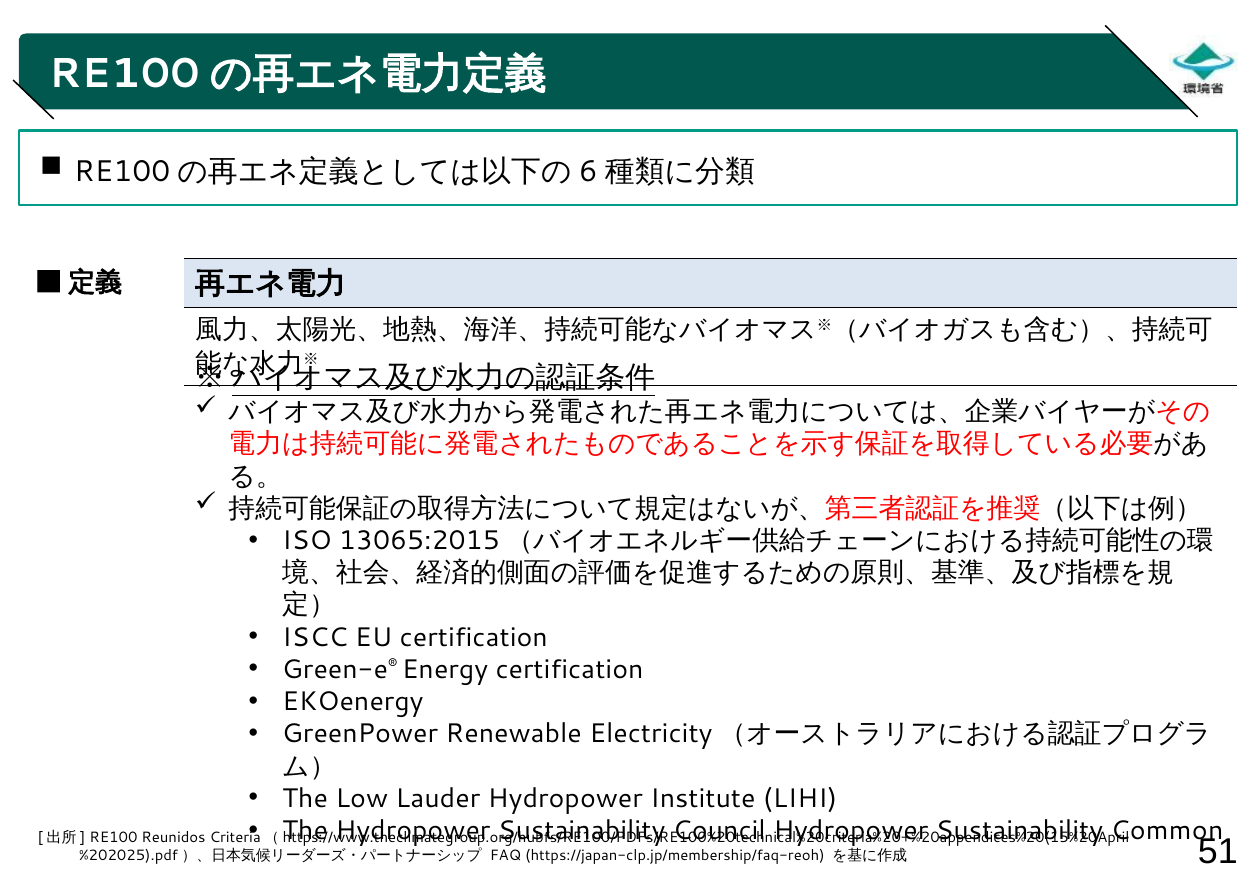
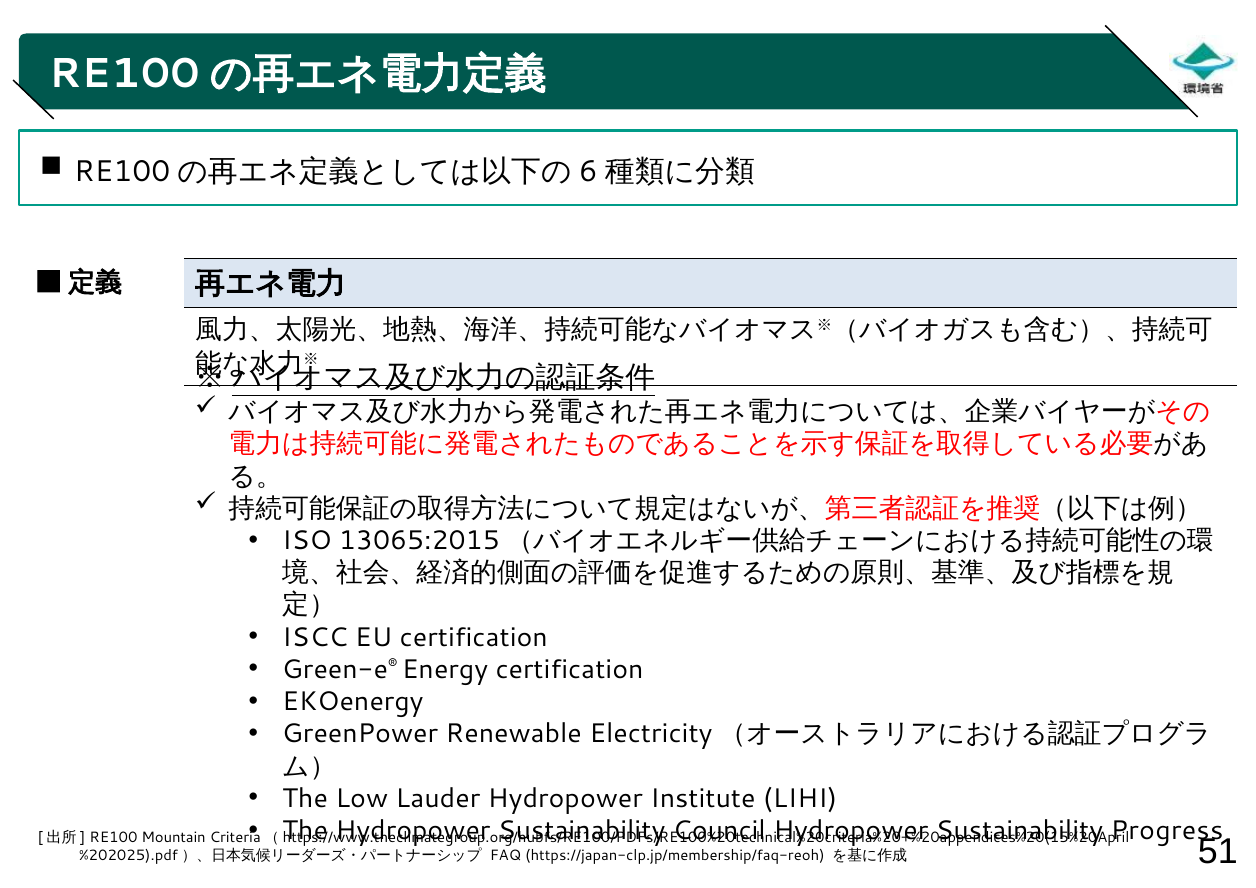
Common: Common -> Progress (1167, 831)
Reunidos: Reunidos -> Mountain (174, 837)
